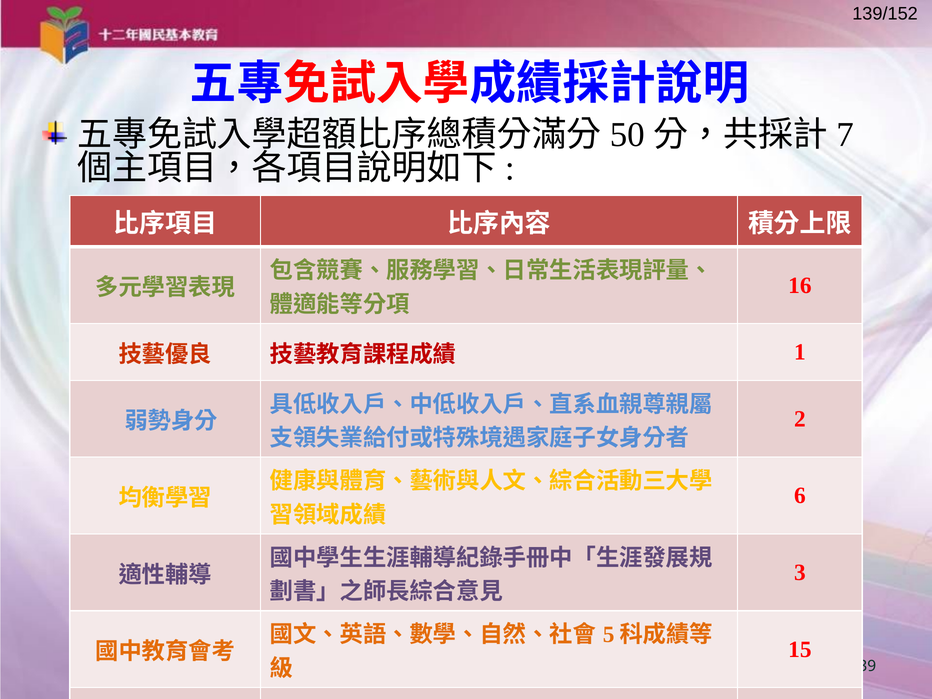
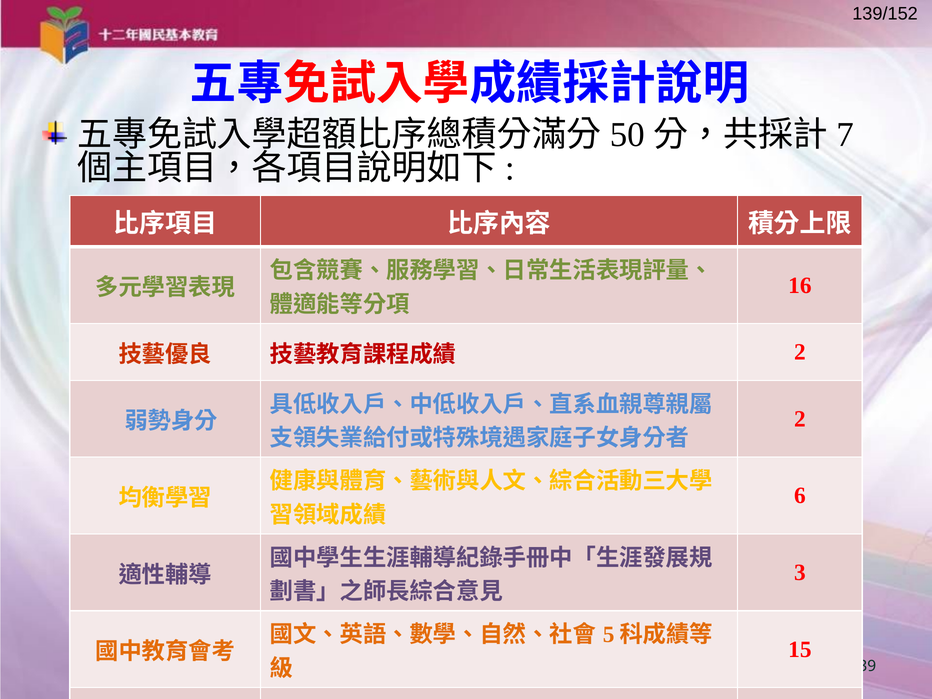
1: 1 -> 2 (800, 352)
